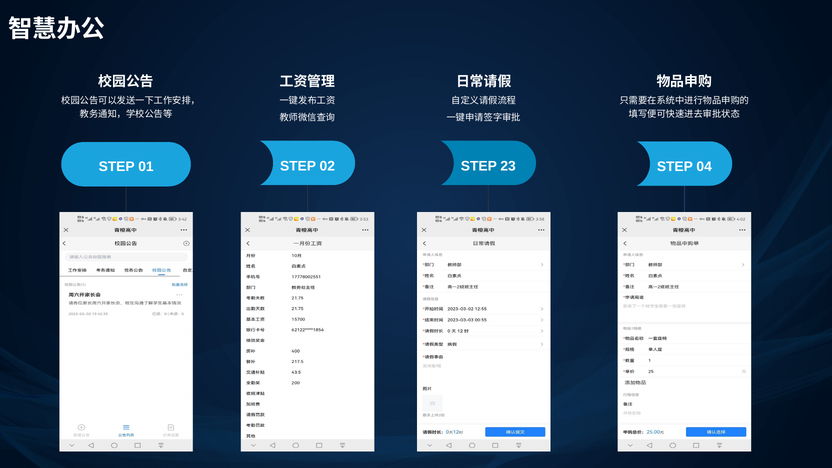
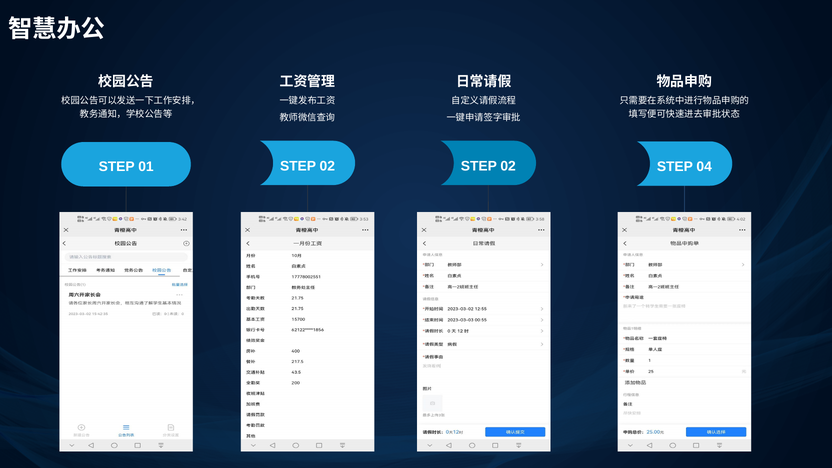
02 STEP 23: 23 -> 02 (508, 166)
